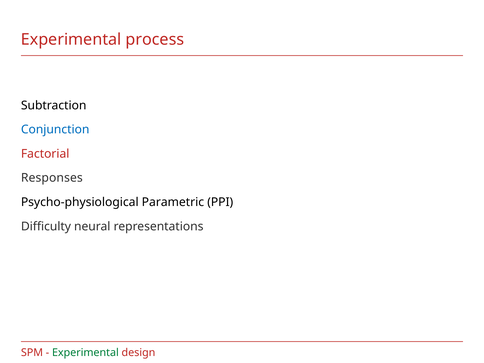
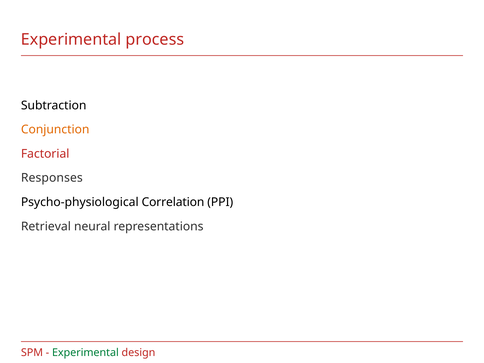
Conjunction colour: blue -> orange (55, 130)
Parametric: Parametric -> Correlation (173, 202)
Difficulty: Difficulty -> Retrieval (46, 226)
